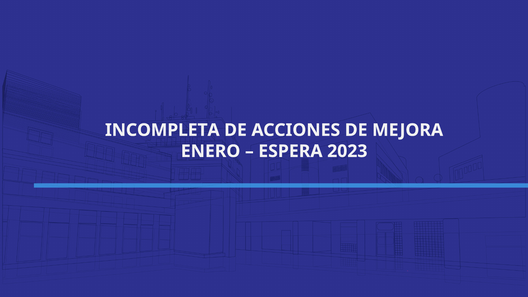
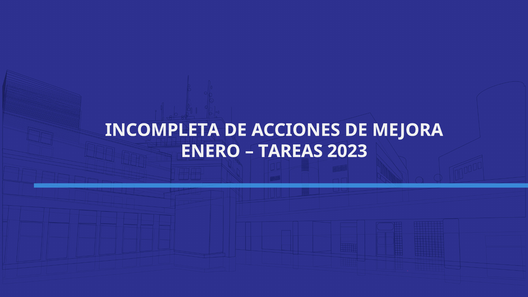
ESPERA: ESPERA -> TAREAS (290, 151)
